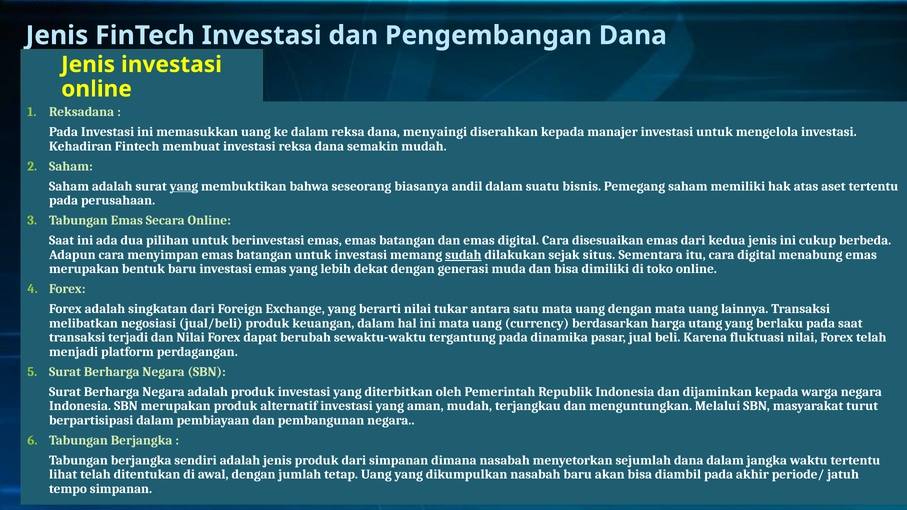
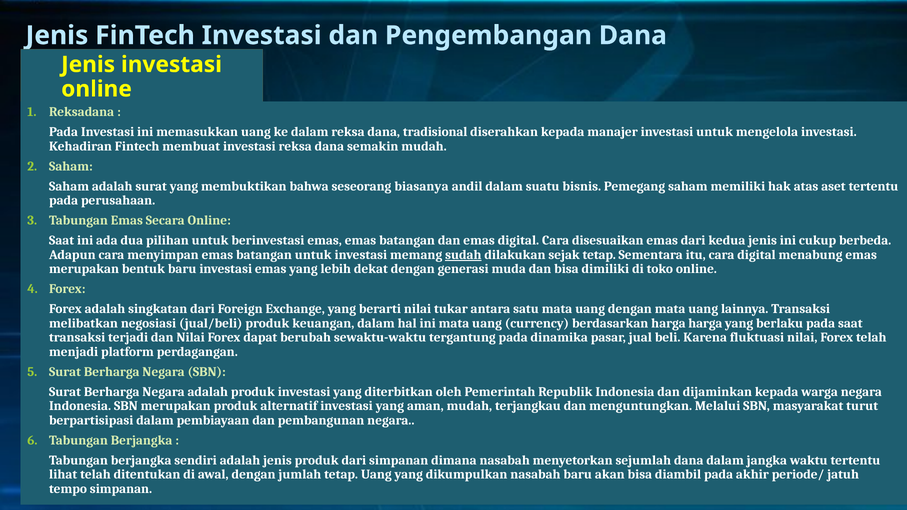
menyaingi: menyaingi -> tradisional (435, 132)
yang underline: present -> none (184, 186)
sejak situs: situs -> tetap (599, 255)
harga utang: utang -> harga (705, 323)
